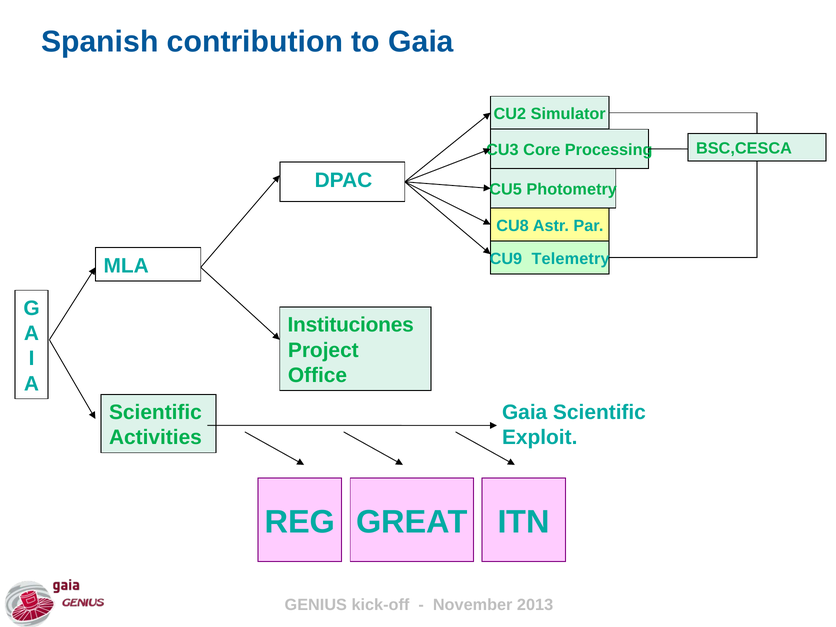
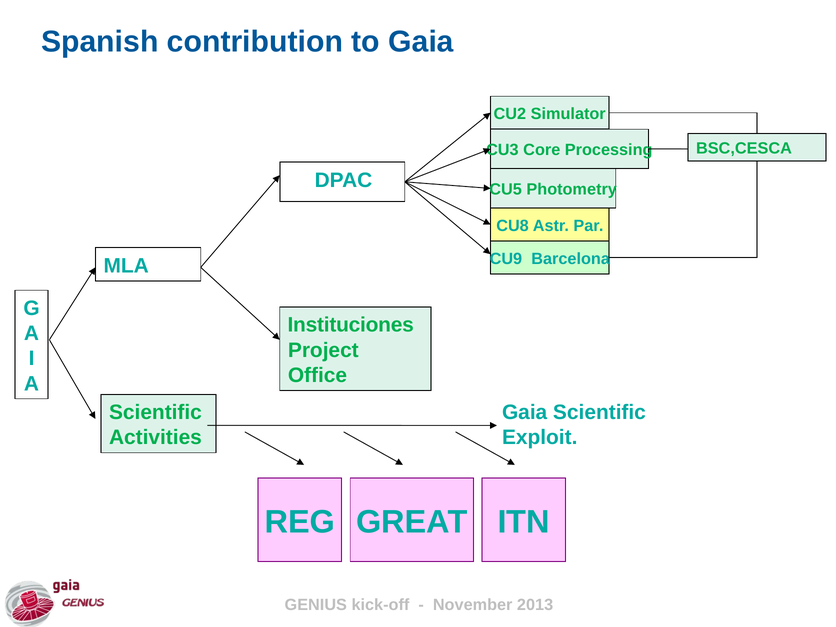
Telemetry: Telemetry -> Barcelona (571, 259)
